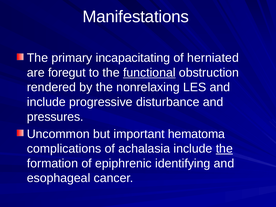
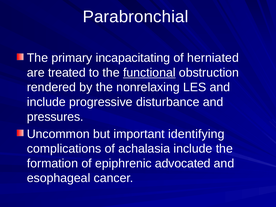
Manifestations: Manifestations -> Parabronchial (136, 17)
foregut: foregut -> treated (67, 73)
hematoma: hematoma -> identifying (196, 134)
the underline: present -> none (224, 149)
identifying: identifying -> advocated (183, 163)
